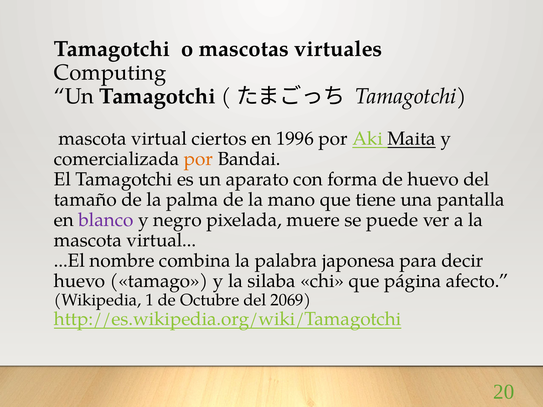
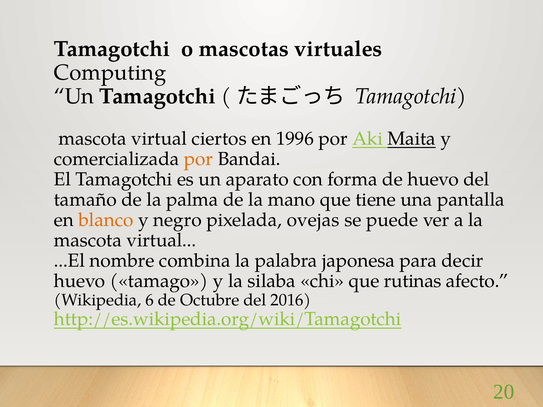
blanco colour: purple -> orange (106, 220)
muere: muere -> ovejas (313, 220)
página: página -> rutinas (413, 281)
1: 1 -> 6 (150, 300)
2069: 2069 -> 2016 (291, 300)
